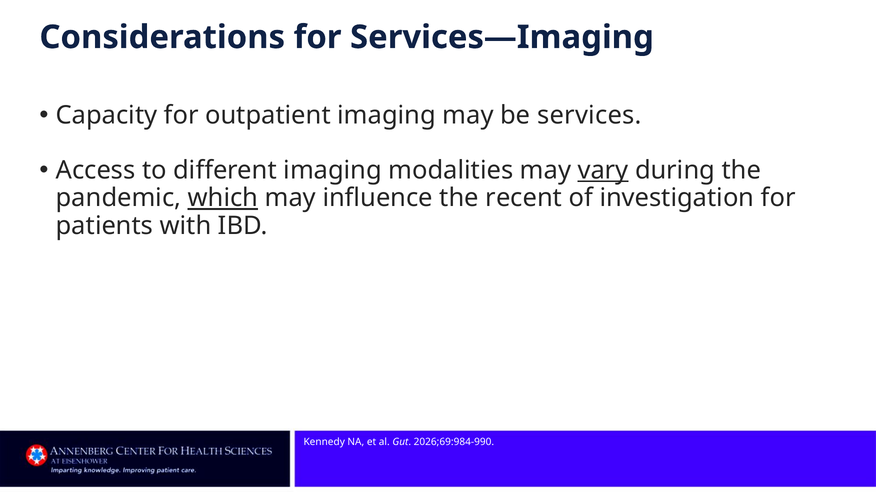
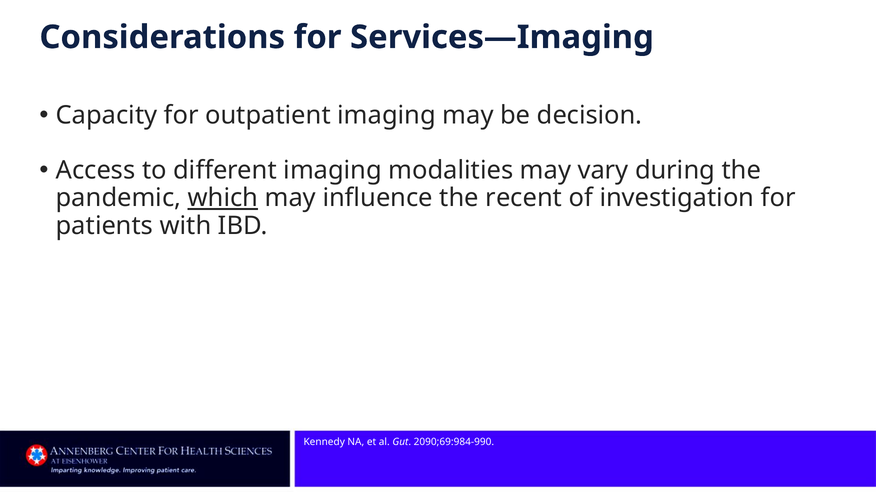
services: services -> decision (590, 115)
vary underline: present -> none (603, 170)
2026;69:984‐990: 2026;69:984‐990 -> 2090;69:984‐990 (454, 442)
